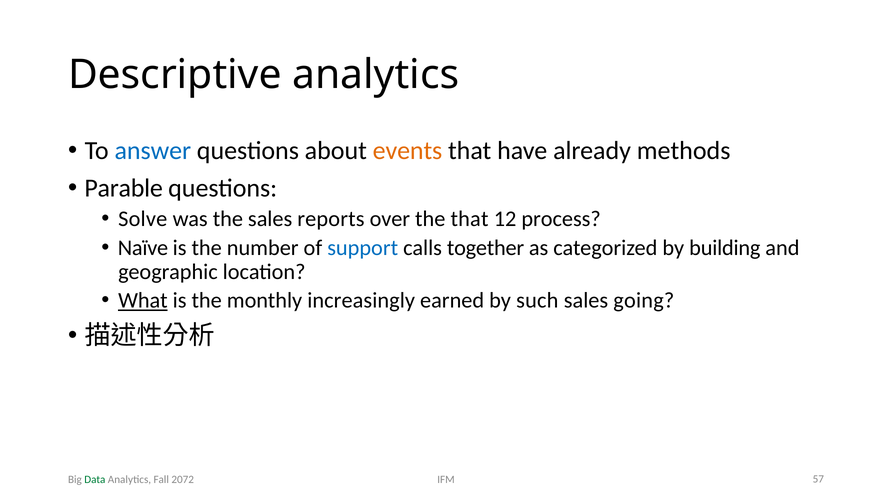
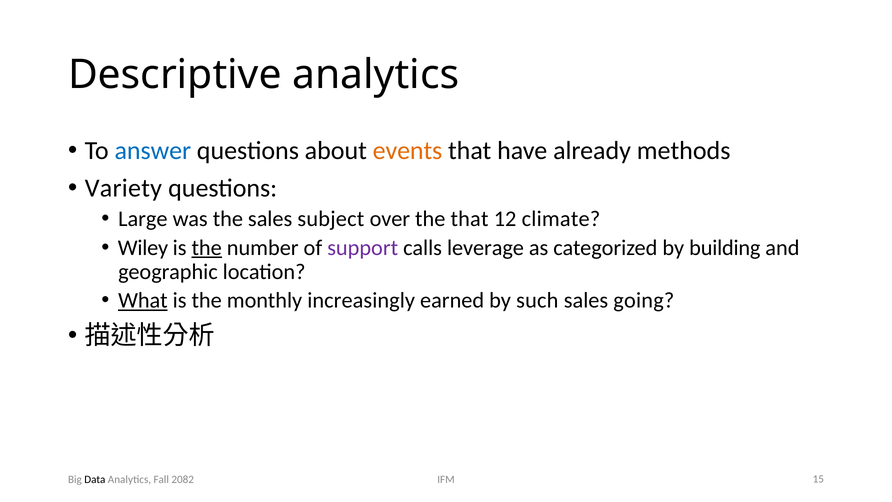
Parable: Parable -> Variety (123, 188)
Solve: Solve -> Large (143, 219)
reports: reports -> subject (331, 219)
process: process -> climate (561, 219)
Naïve: Naïve -> Wiley (143, 248)
the underline: none -> present (207, 248)
support colour: blue -> purple (363, 248)
together: together -> leverage (485, 248)
Data colour: green -> black (95, 479)
2072: 2072 -> 2082 (183, 479)
57: 57 -> 15 (818, 479)
